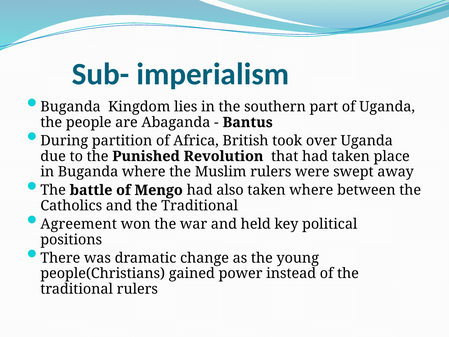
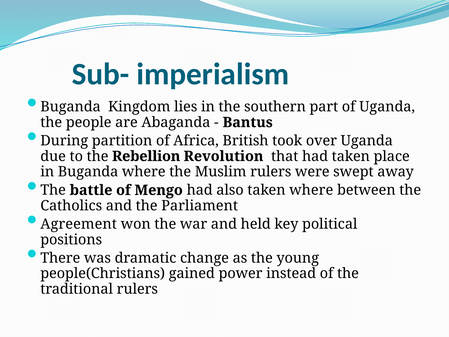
Punished: Punished -> Rebellion (146, 156)
and the Traditional: Traditional -> Parliament (200, 206)
